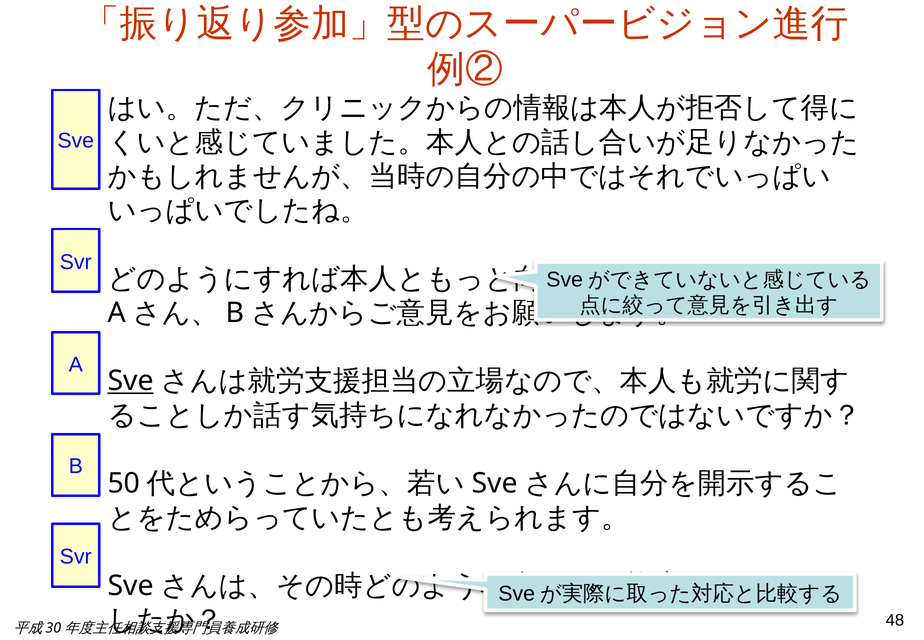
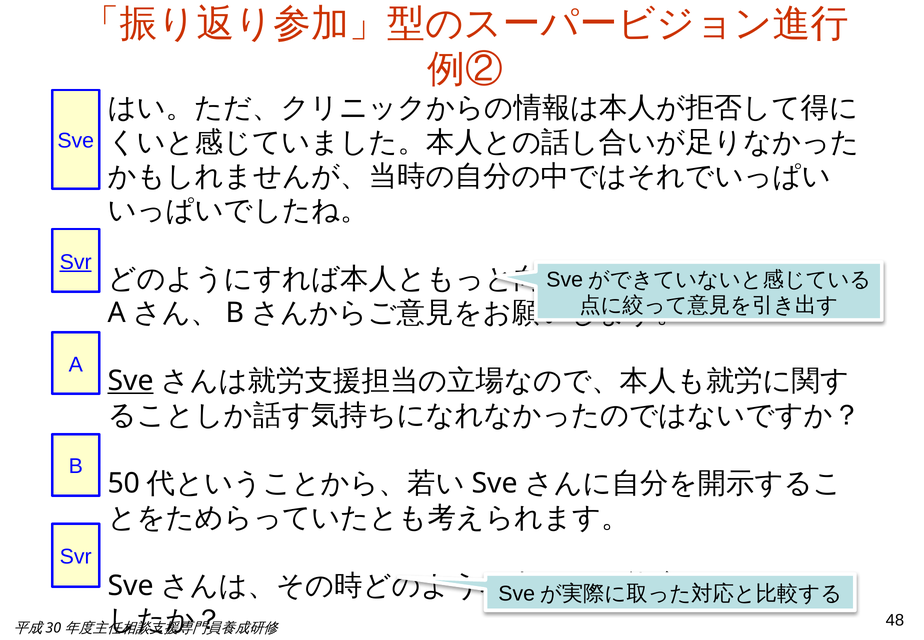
Svr underline: none -> present (76, 262)
